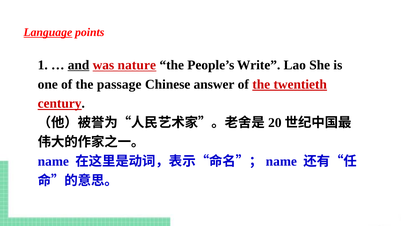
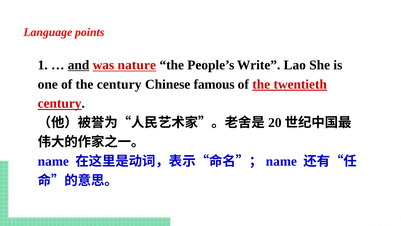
Language underline: present -> none (48, 32)
the passage: passage -> century (119, 84)
answer: answer -> famous (214, 84)
